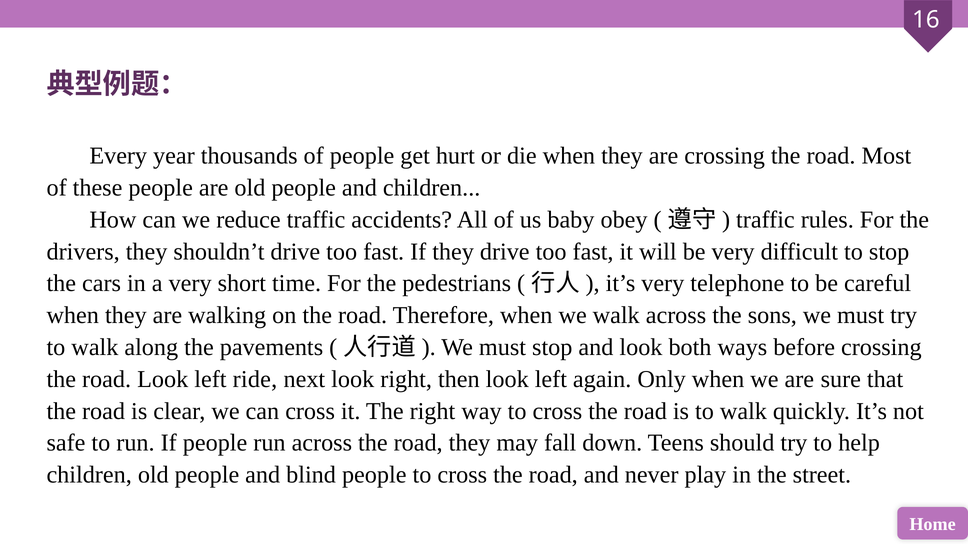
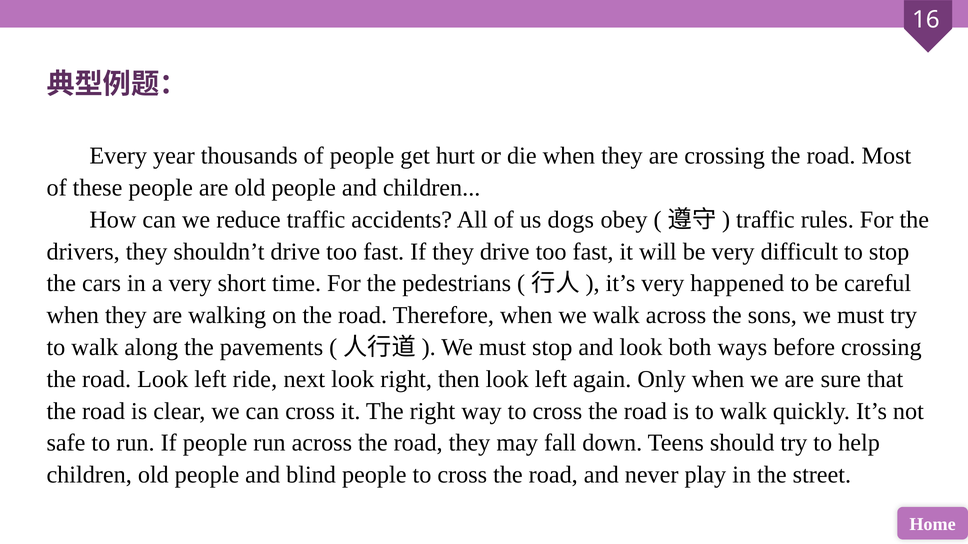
baby: baby -> dogs (571, 220)
telephone: telephone -> happened (737, 284)
